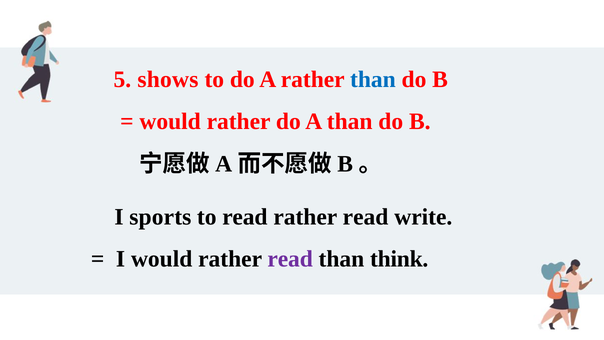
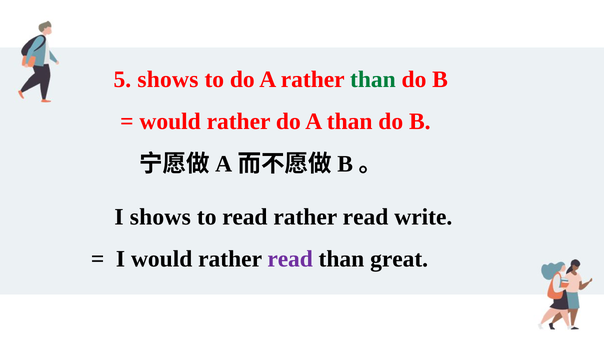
than colour: blue -> green (373, 79)
I sports: sports -> shows (160, 217)
think: think -> great (399, 259)
